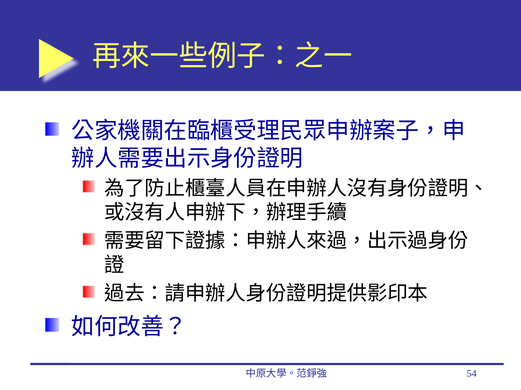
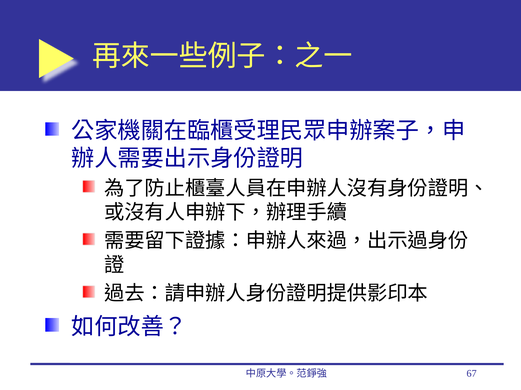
54: 54 -> 67 (472, 374)
